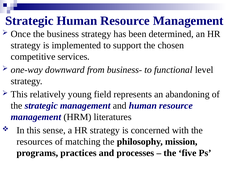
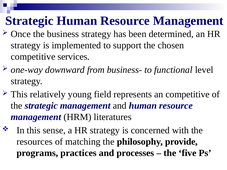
an abandoning: abandoning -> competitive (188, 94)
mission: mission -> provide (181, 142)
